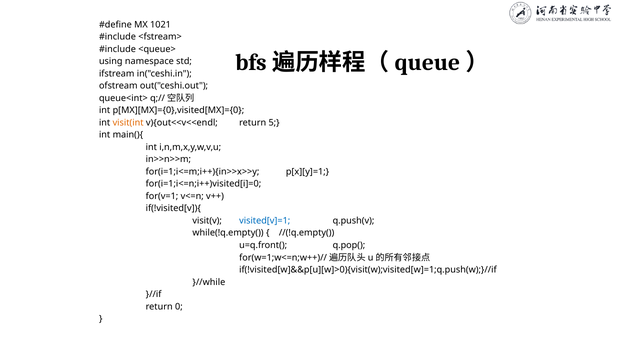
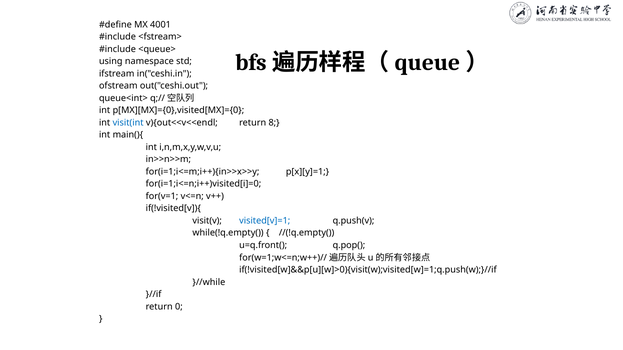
1021: 1021 -> 4001 (161, 25)
visit(int colour: orange -> blue (128, 123)
5: 5 -> 8 (274, 123)
